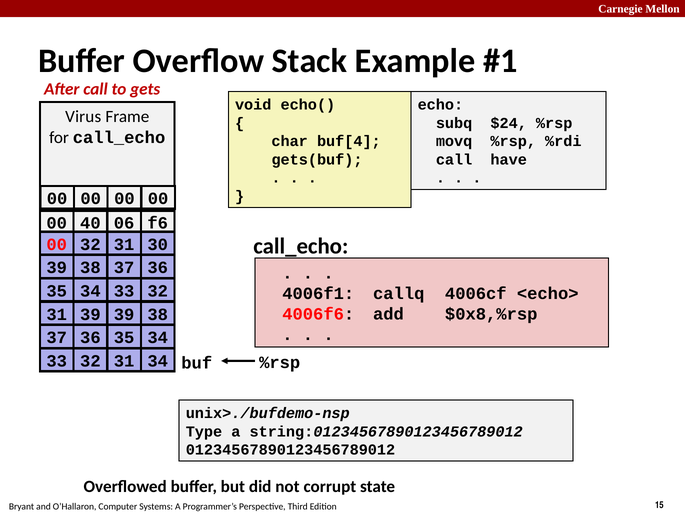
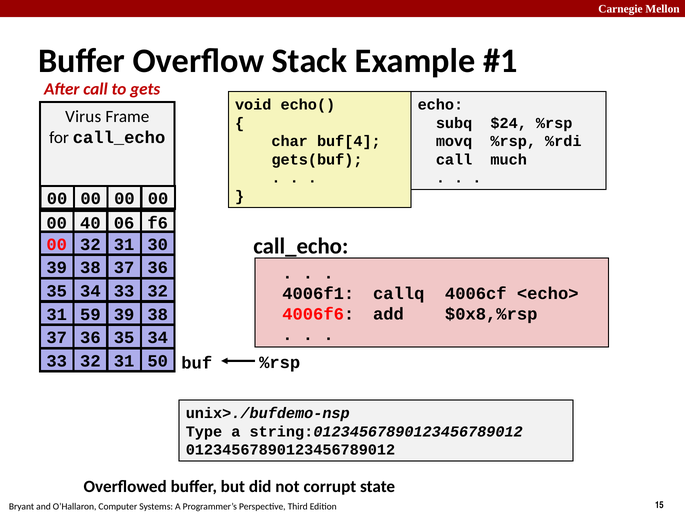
have: have -> much (509, 160)
31 39: 39 -> 59 (90, 314)
31 34: 34 -> 50 (158, 361)
